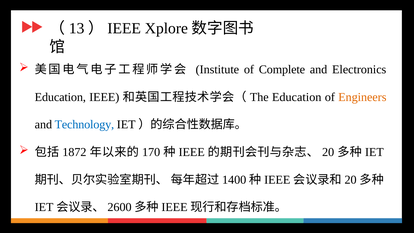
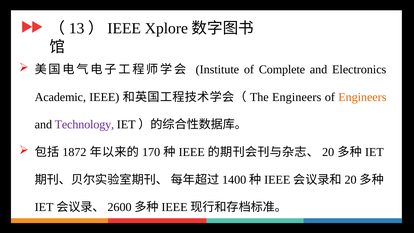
Education: Education -> Academic (60, 97)
Education: Education -> Engineers (297, 97)
Technology colour: blue -> purple (84, 125)
